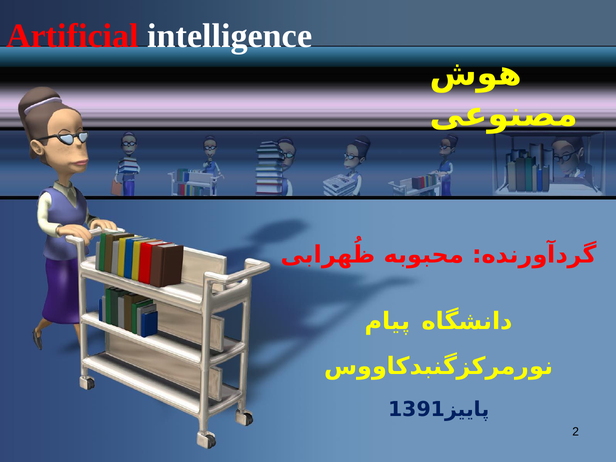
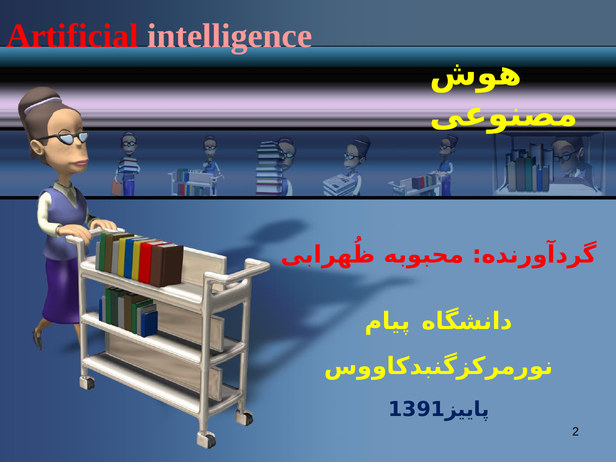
intelligence colour: white -> pink (230, 36)
